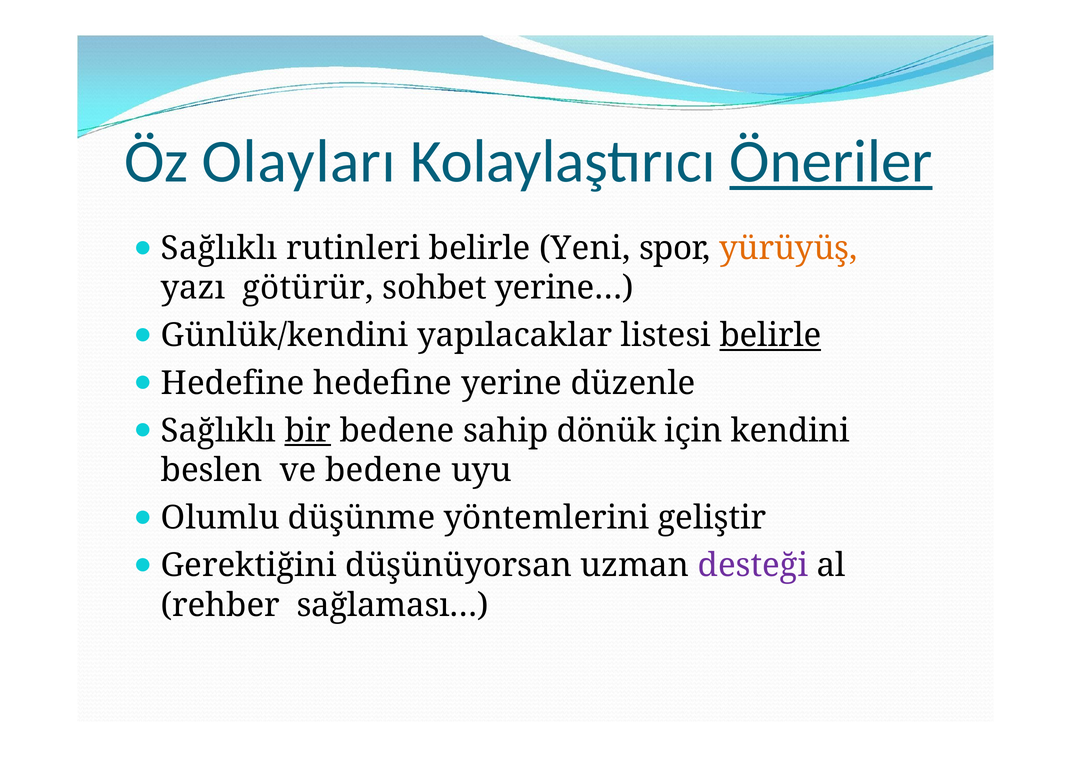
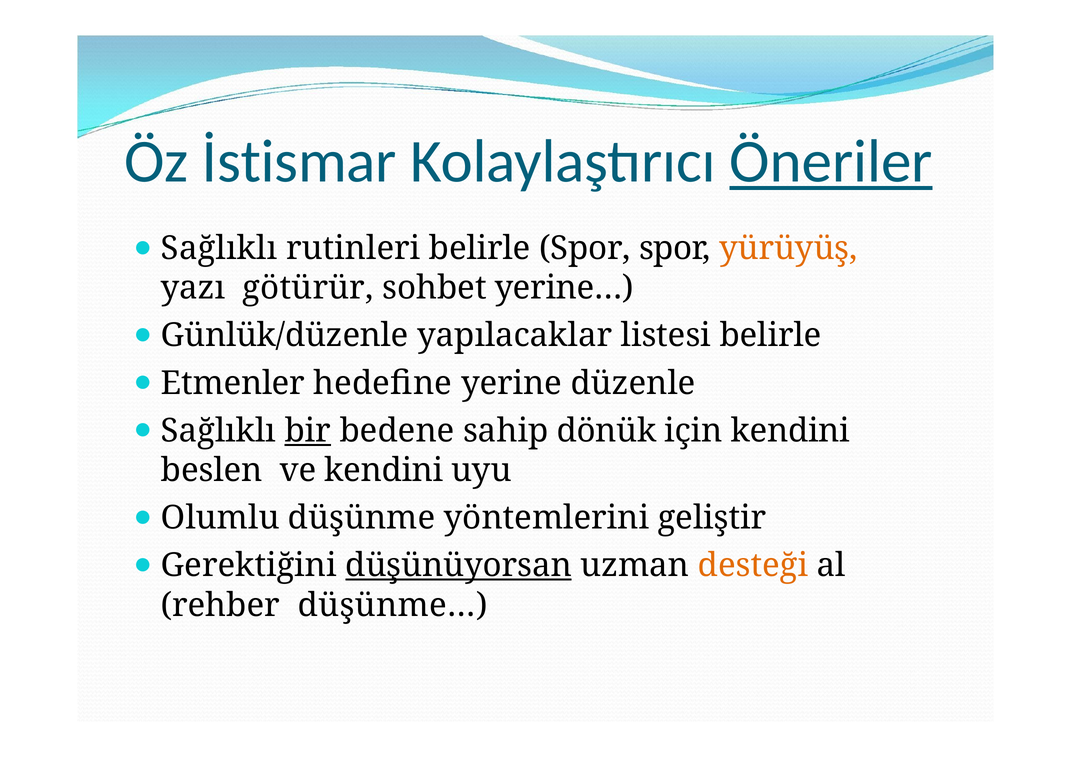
Olayları: Olayları -> İstismar (299, 162)
belirle Yeni: Yeni -> Spor (585, 249)
Günlük/kendini: Günlük/kendini -> Günlük/düzenle (285, 336)
belirle underline: present -> none (771, 336)
Hedefine: Hedefine -> Etmenler (233, 383)
ve bedene: bedene -> kendini (384, 471)
düşünüyorsan underline: none -> present (459, 566)
desteği colour: purple -> orange (753, 566)
sağlaması…: sağlaması… -> düşünme… (393, 605)
